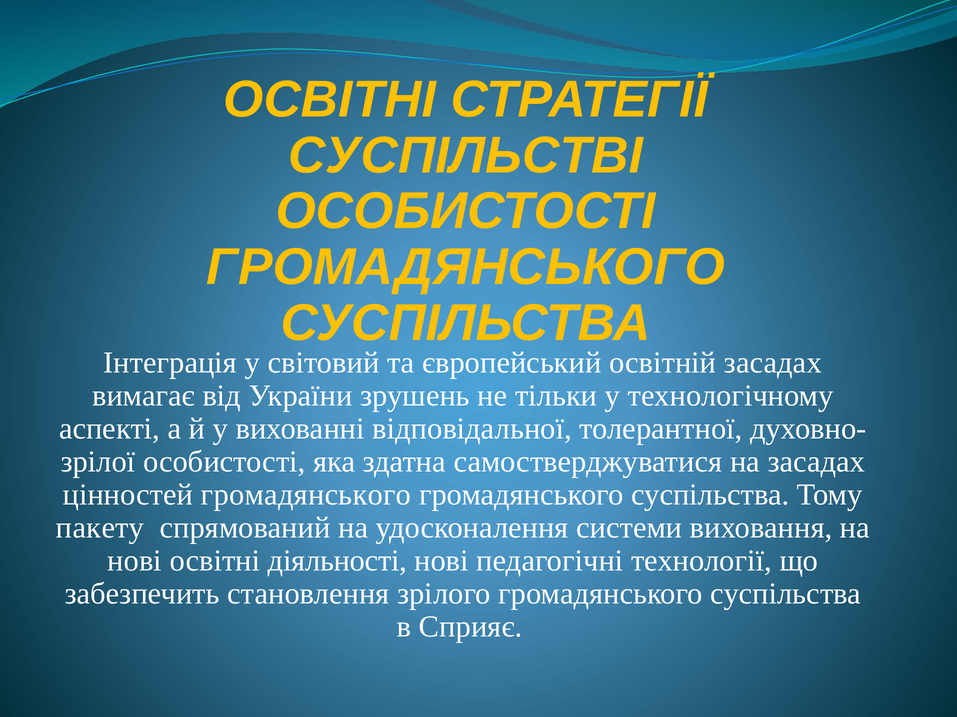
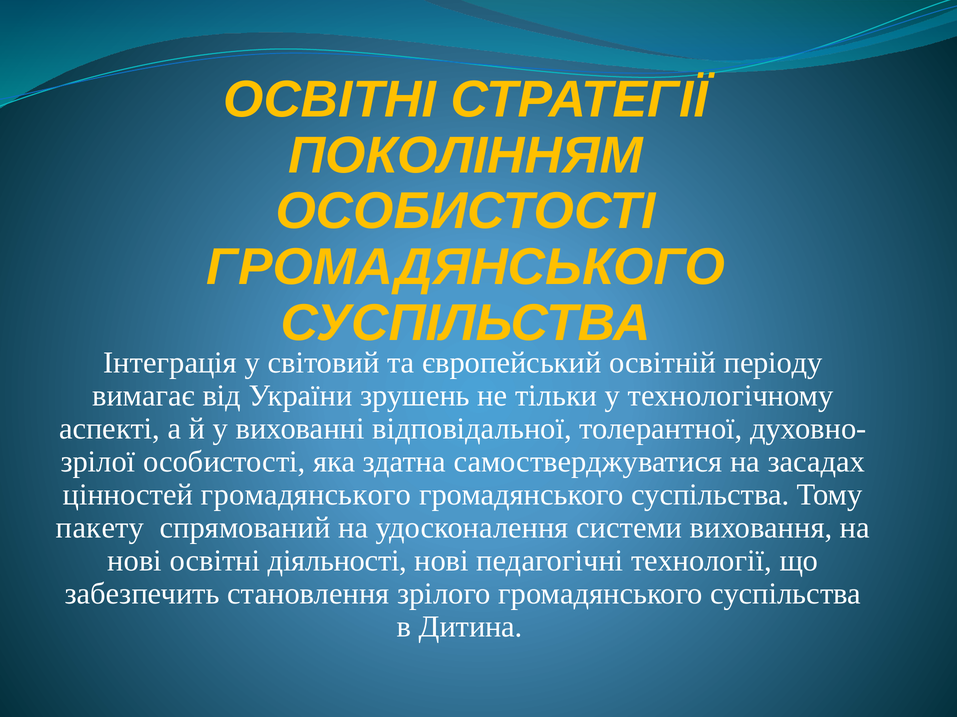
СУСПІЛЬСТВІ: СУСПІЛЬСТВІ -> ПОКОЛІННЯМ (466, 156)
освітній засадах: засадах -> періоду (773, 363)
Сприяє: Сприяє -> Дитина (471, 627)
